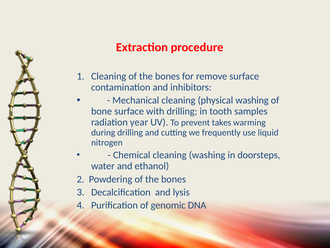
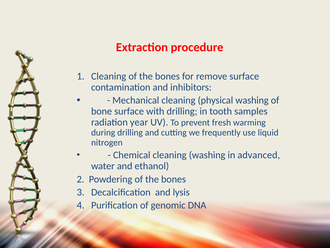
takes: takes -> fresh (222, 122)
doorsteps: doorsteps -> advanced (259, 155)
